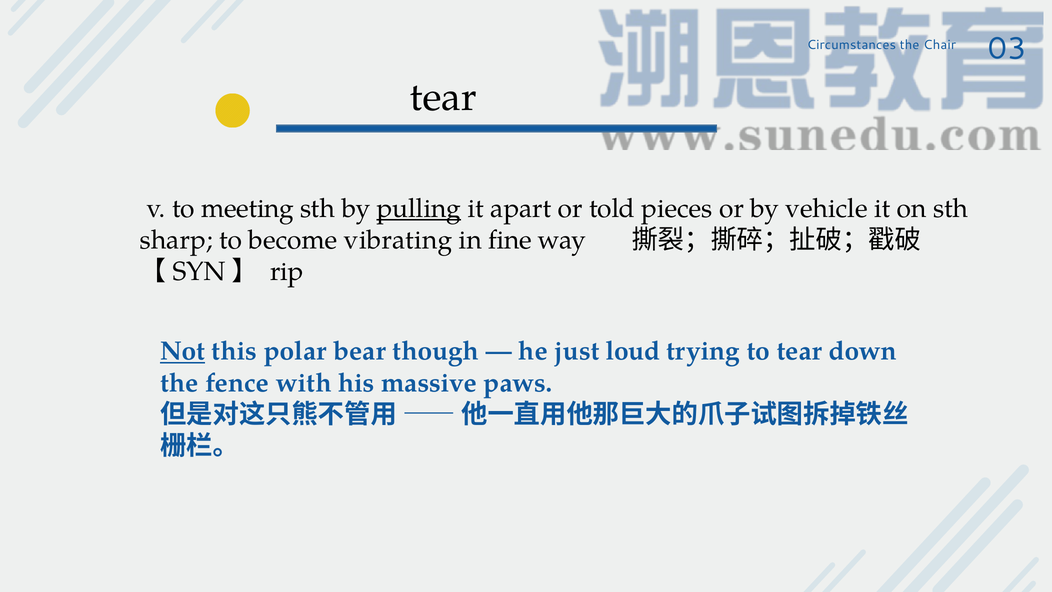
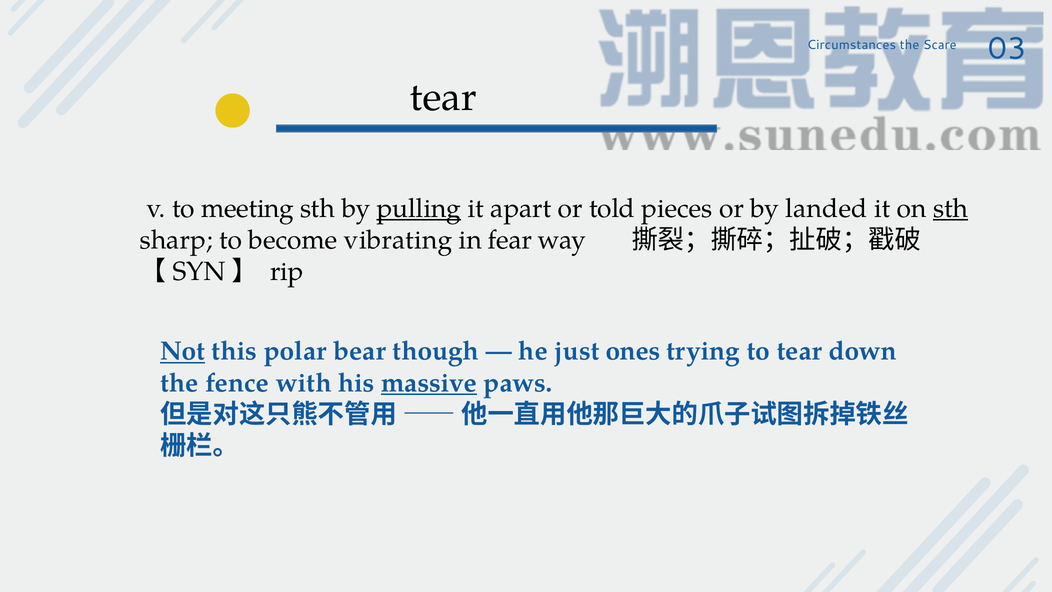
Chair: Chair -> Scare (940, 45)
vehicle: vehicle -> landed (826, 208)
sth underline: none -> present (951, 208)
fine: fine -> fear (510, 240)
loud: loud -> ones (633, 351)
massive underline: none -> present (429, 383)
